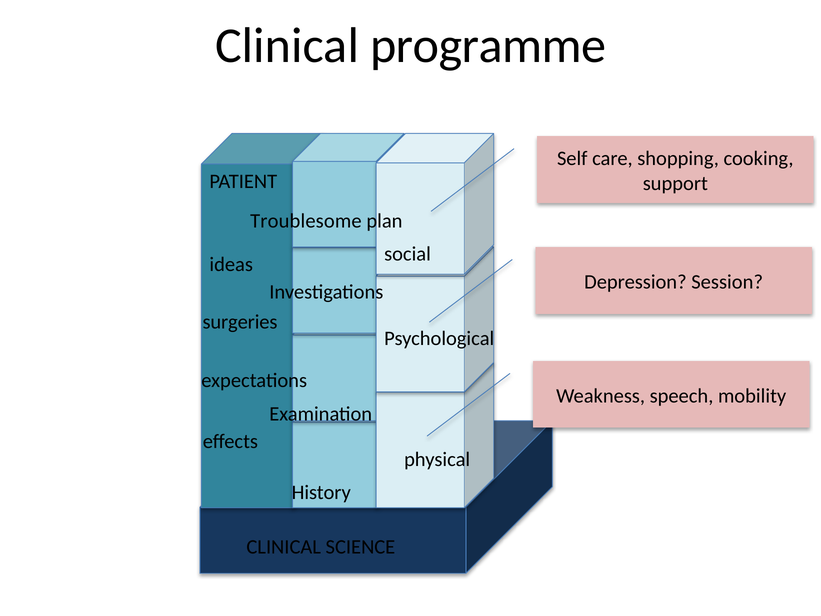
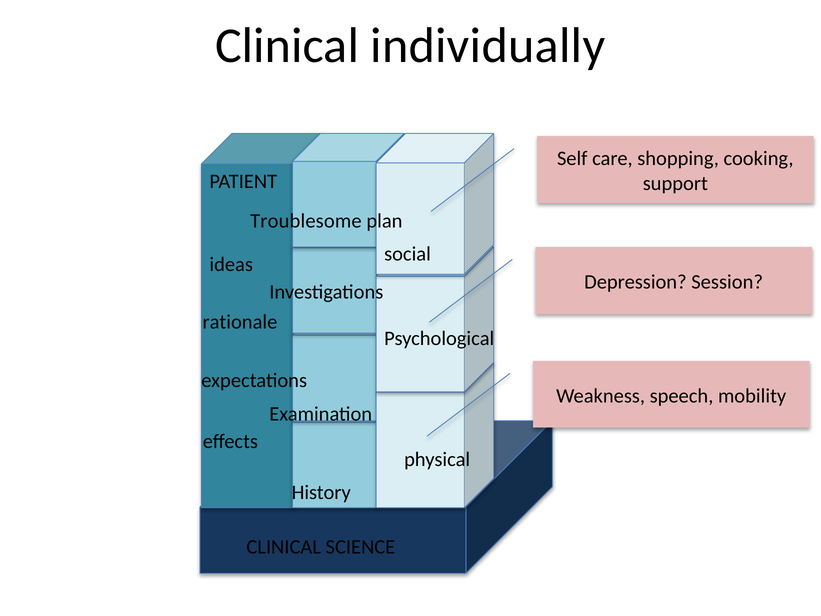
programme: programme -> individually (488, 45)
surgeries: surgeries -> rationale (240, 322)
